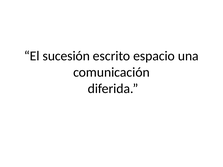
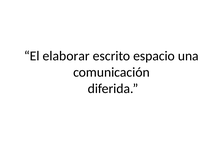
sucesión: sucesión -> elaborar (66, 56)
